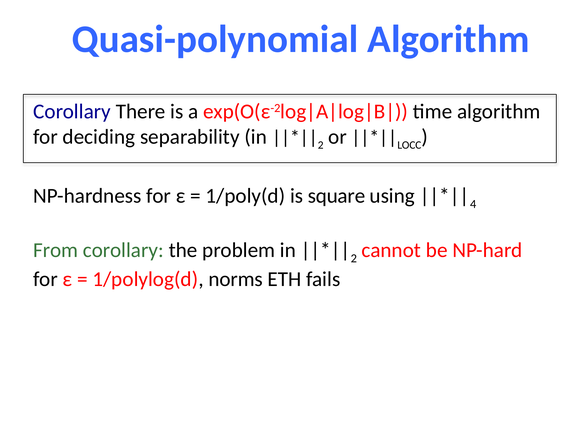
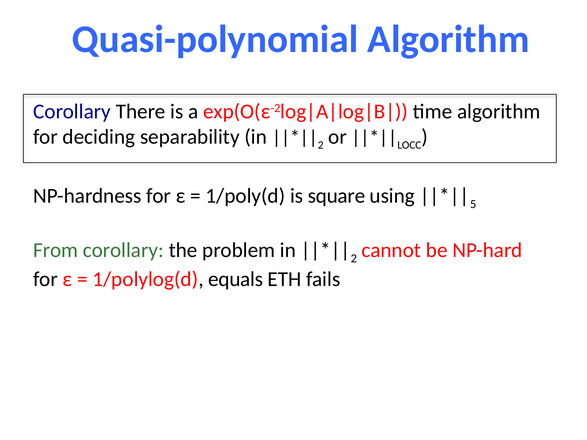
4: 4 -> 5 (473, 204)
norms: norms -> equals (236, 279)
